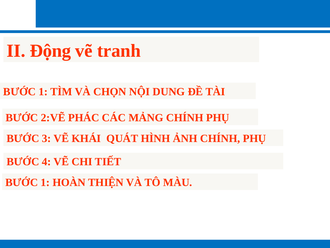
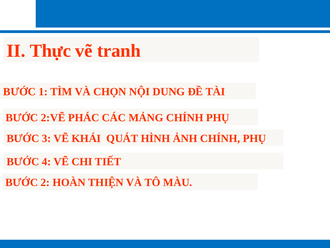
Động: Động -> Thực (50, 51)
1: 1 -> 2 (45, 182)
